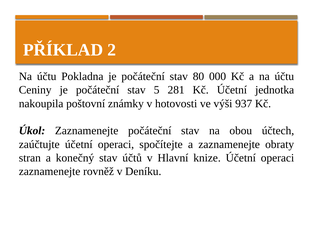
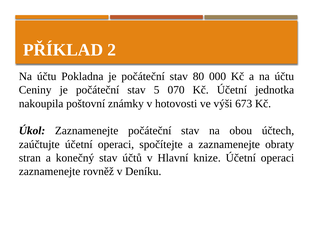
281: 281 -> 070 (176, 90)
937: 937 -> 673 (244, 103)
